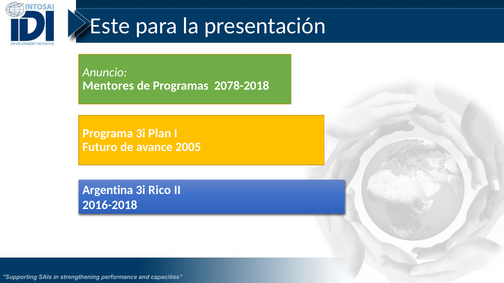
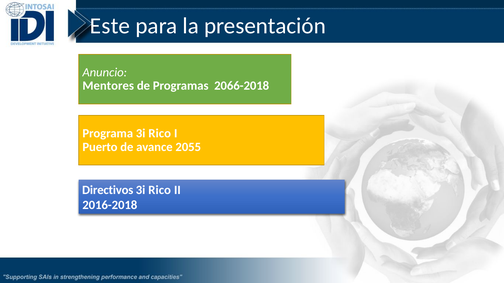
2078-2018: 2078-2018 -> 2066-2018 (242, 86)
Programa 3i Plan: Plan -> Rico (160, 134)
Futuro: Futuro -> Puerto (100, 147)
2005: 2005 -> 2055 (188, 147)
Argentina: Argentina -> Directivos (108, 190)
